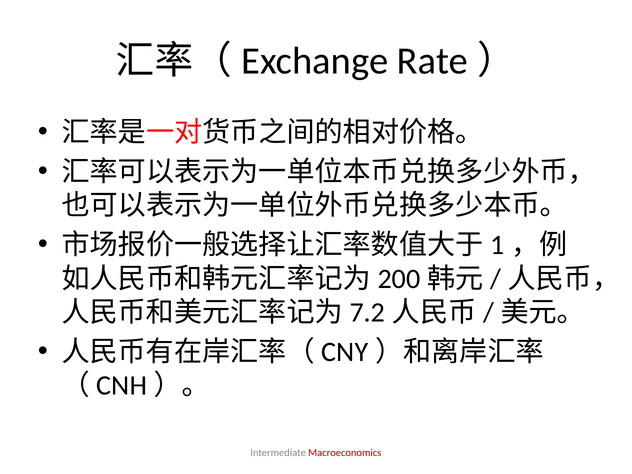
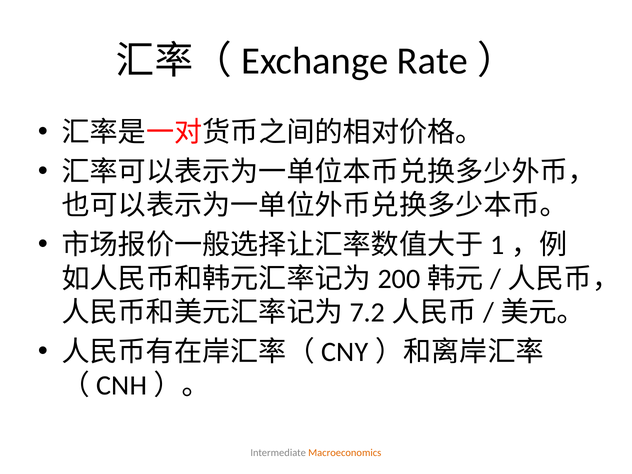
Macroeconomics colour: red -> orange (345, 453)
